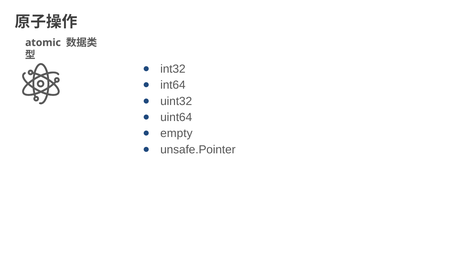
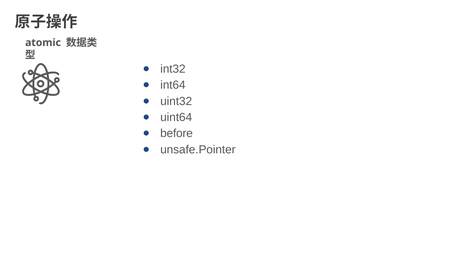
empty: empty -> before (177, 134)
